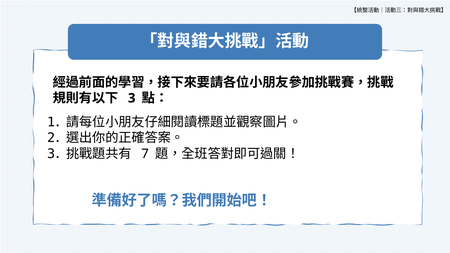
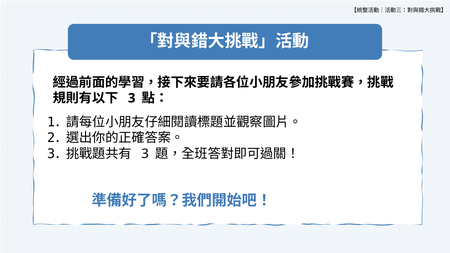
7: 7 -> 3 (145, 154)
